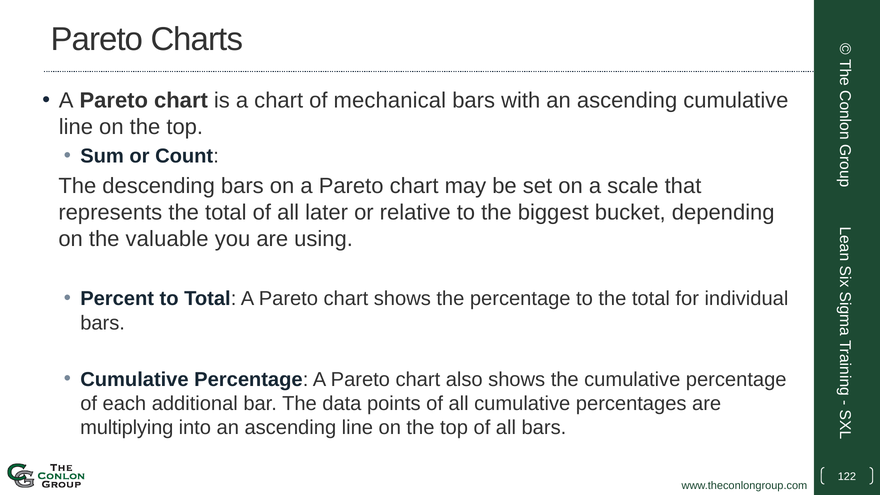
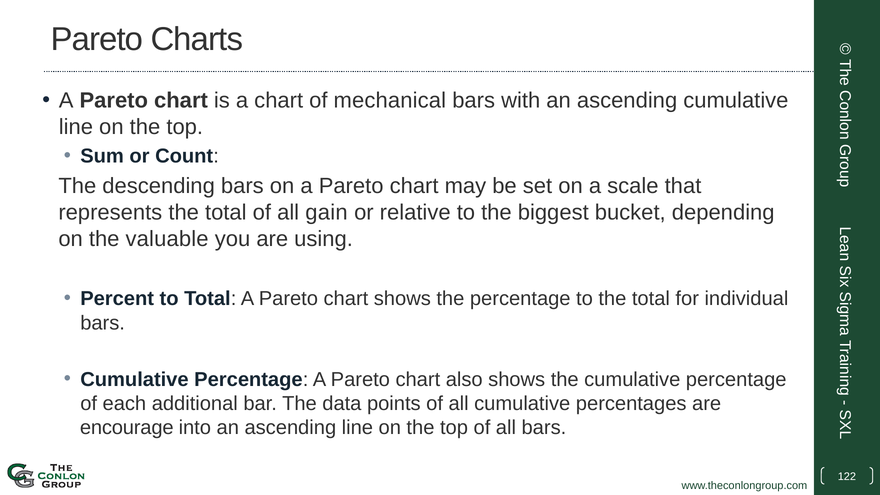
later: later -> gain (326, 212)
multiplying: multiplying -> encourage (127, 428)
